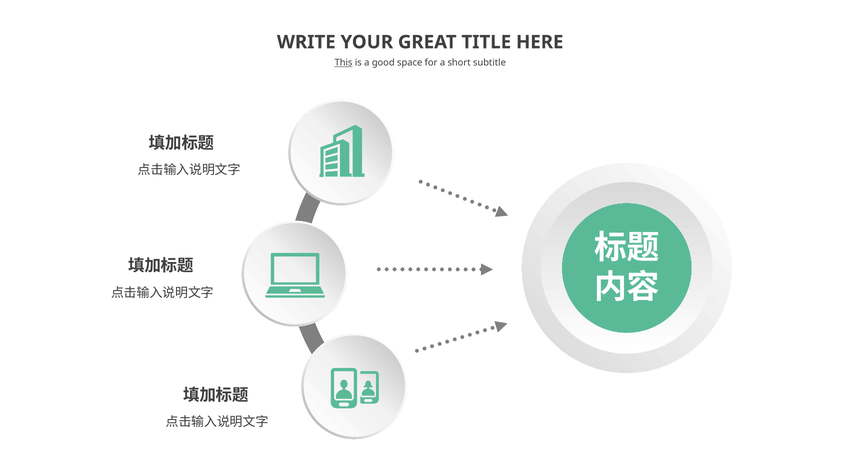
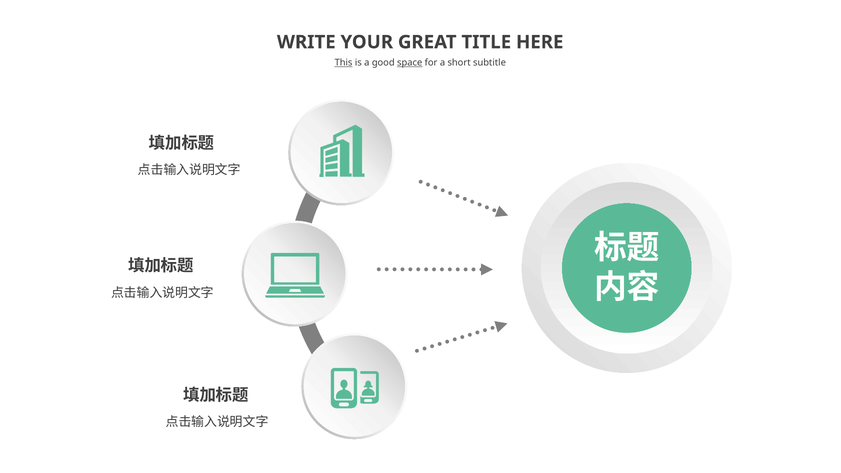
space underline: none -> present (410, 63)
